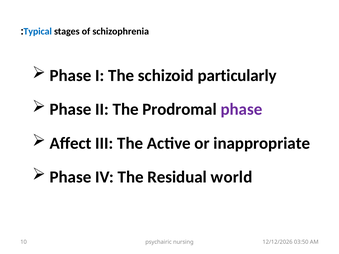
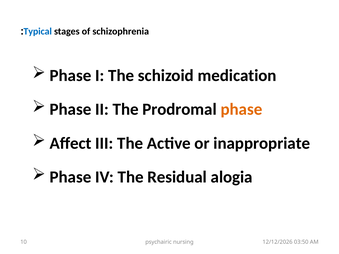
particularly: particularly -> medication (237, 76)
phase colour: purple -> orange (241, 109)
world: world -> alogia (232, 177)
